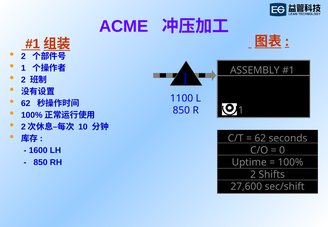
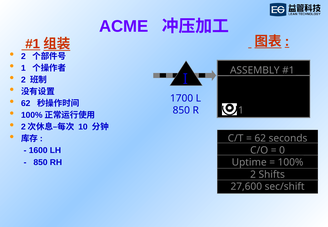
1100: 1100 -> 1700 (182, 98)
